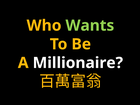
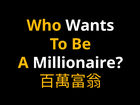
Wants colour: light green -> white (90, 26)
